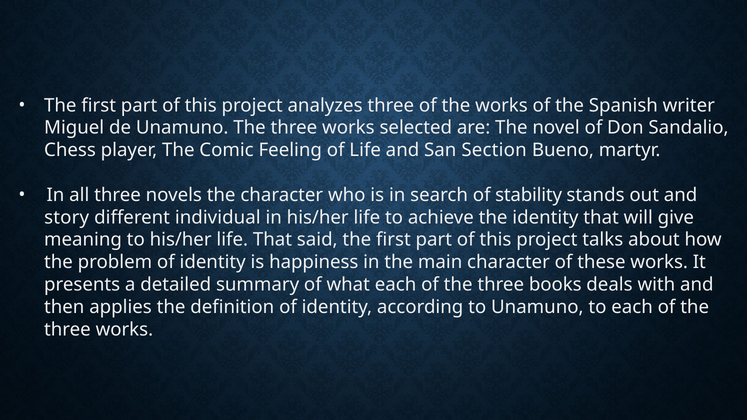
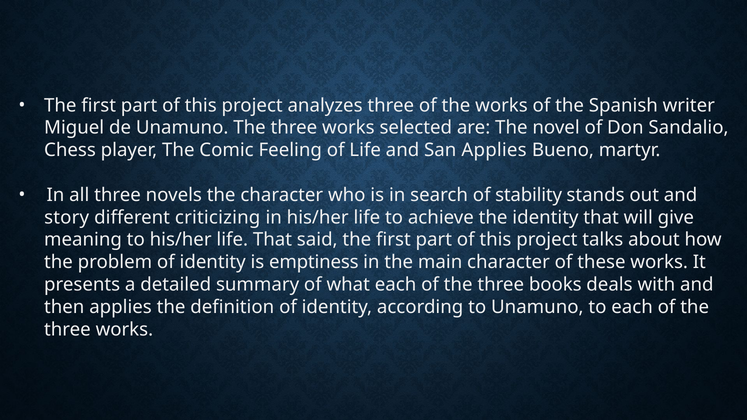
San Section: Section -> Applies (494, 150)
individual: individual -> criticizing (218, 217)
happiness: happiness -> emptiness (314, 262)
